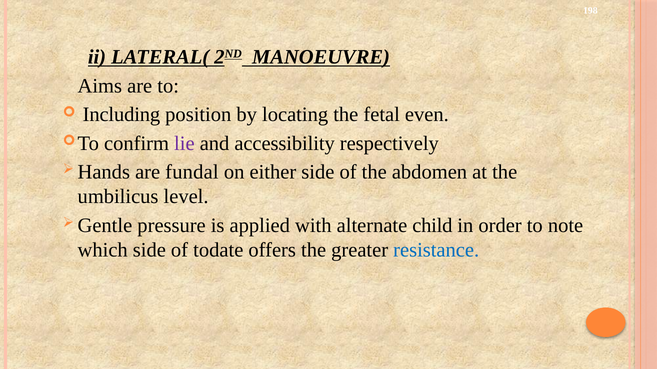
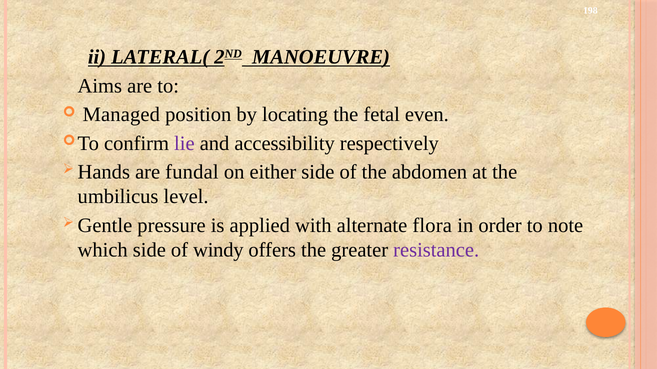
Including: Including -> Managed (121, 115)
child: child -> flora (432, 226)
todate: todate -> windy (218, 250)
resistance colour: blue -> purple (436, 250)
